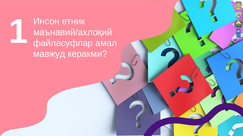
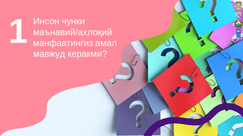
eтник: eтник -> чунки (74, 21)
файласуфлар: файласуфлар -> манфаатингиз (63, 43)
